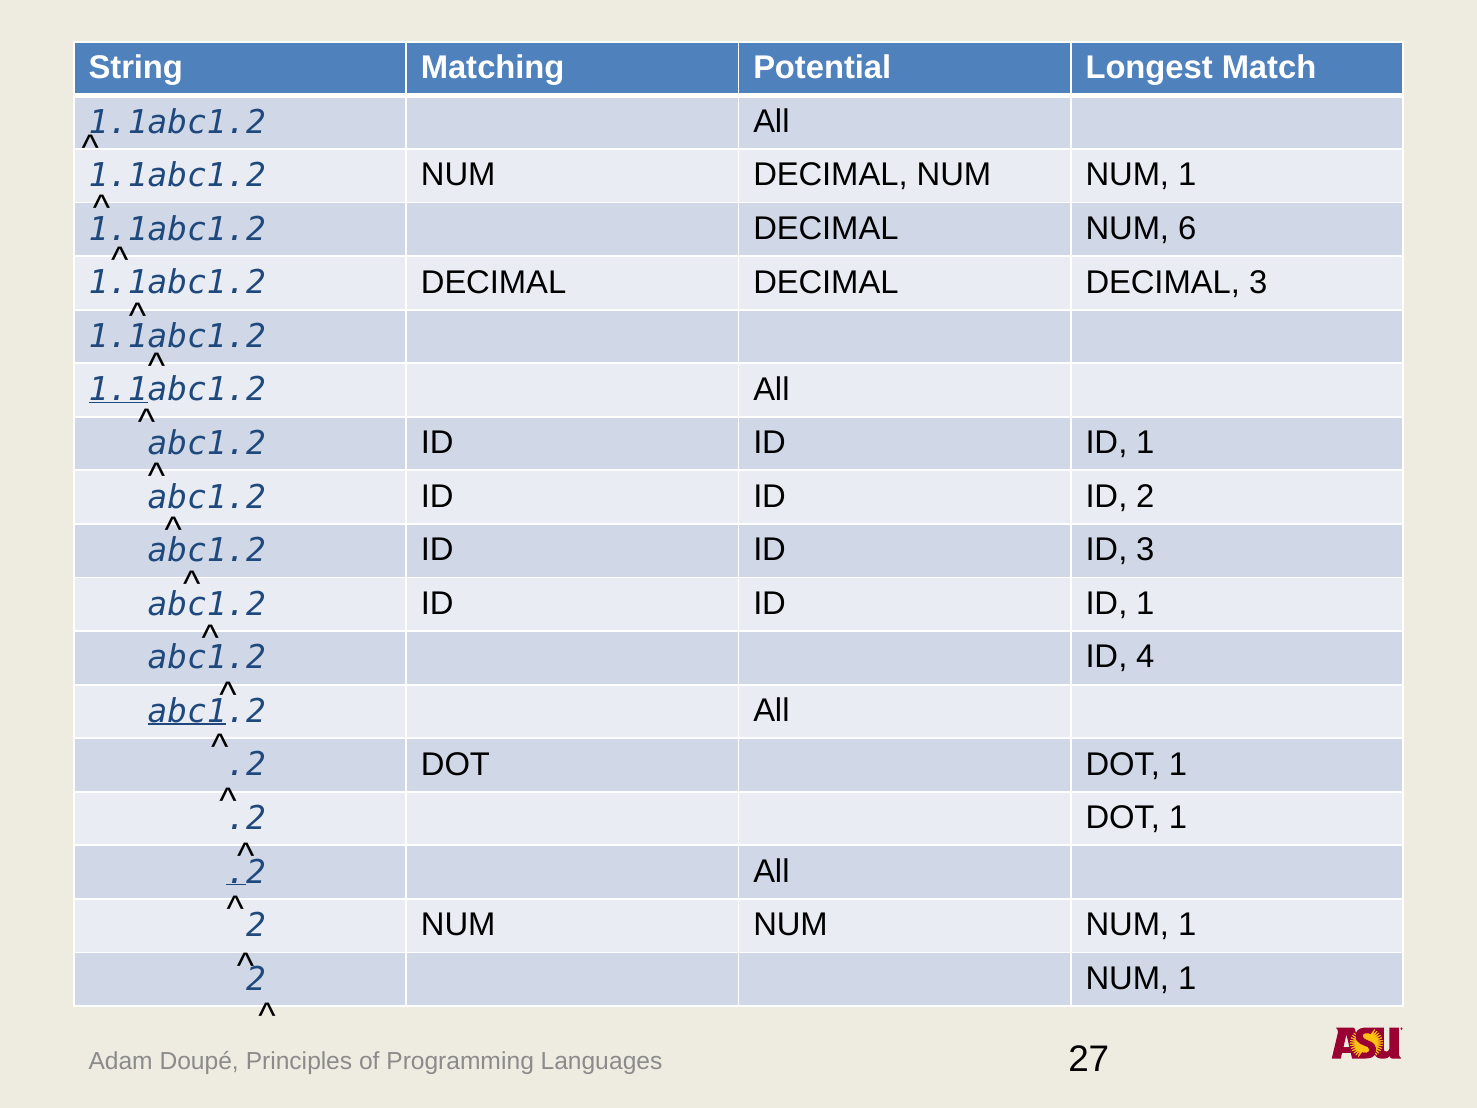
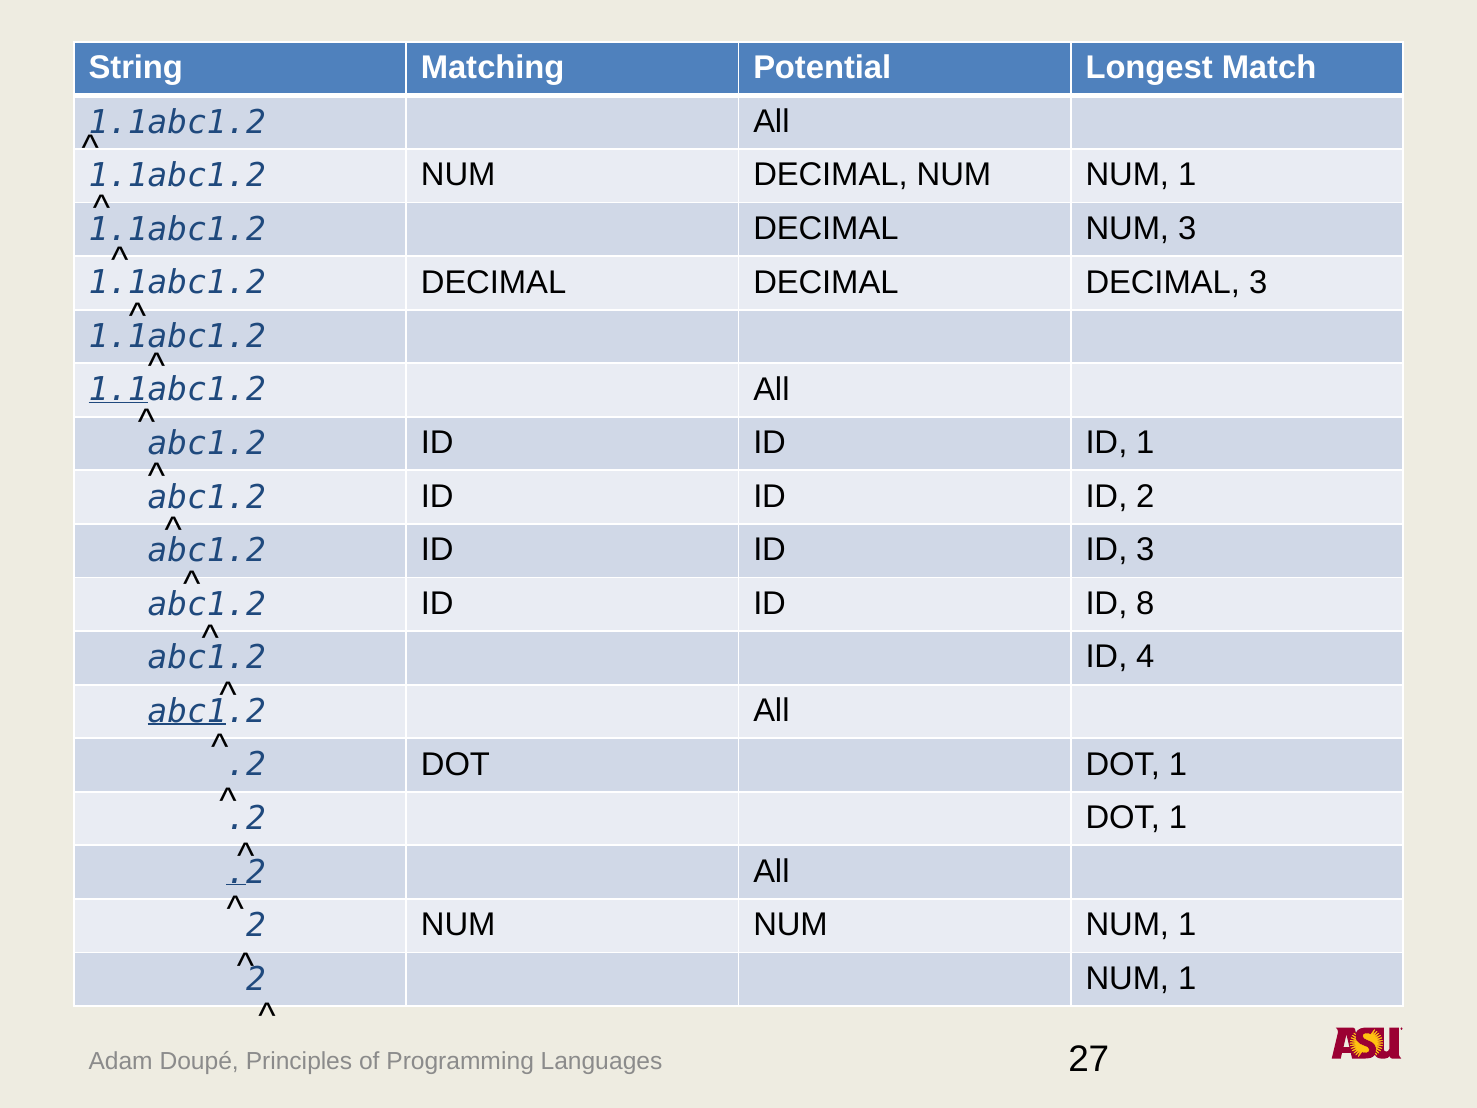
NUM 6: 6 -> 3 (1187, 229)
1: 1 -> 8 (1145, 603)
